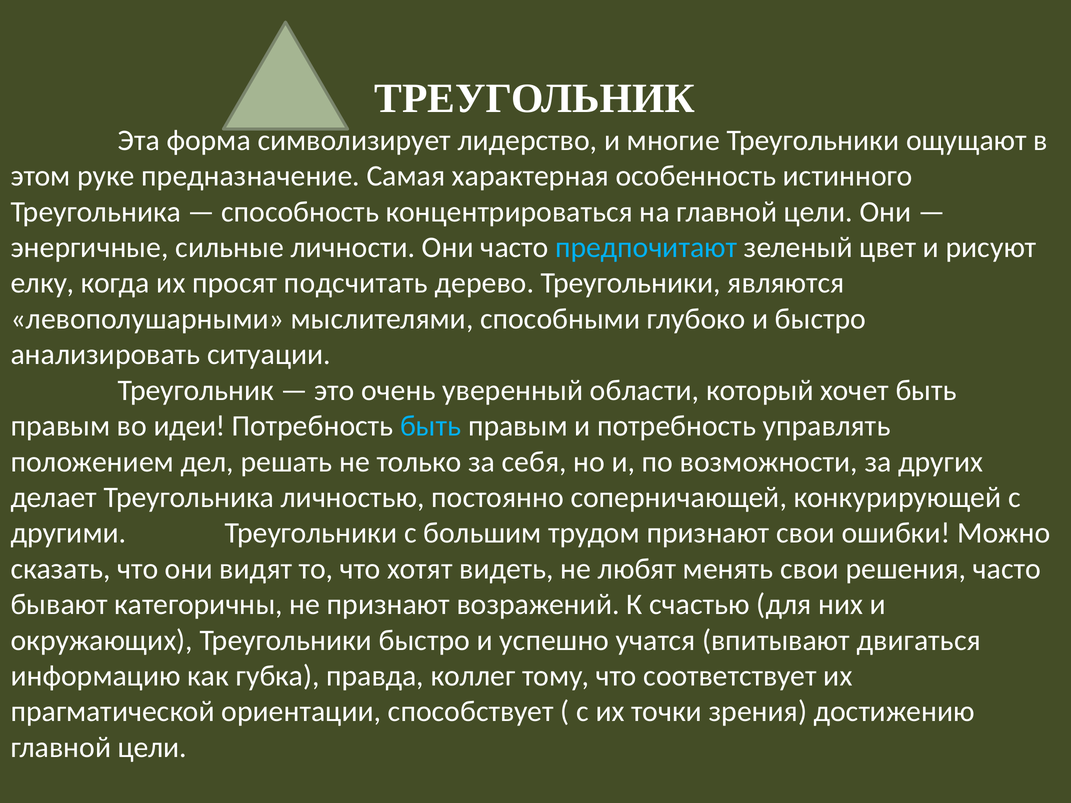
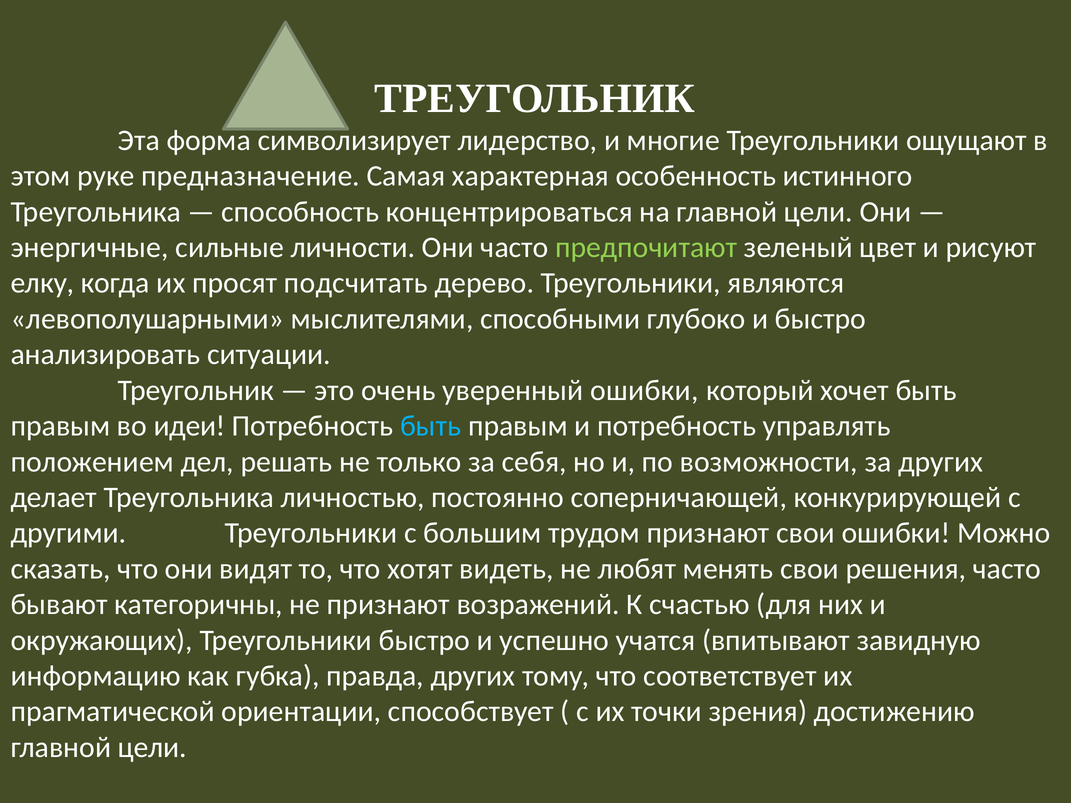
предпочитают colour: light blue -> light green (646, 248)
уверенный области: области -> ошибки (645, 390)
двигаться: двигаться -> завидную (919, 640)
правда коллег: коллег -> других (473, 676)
